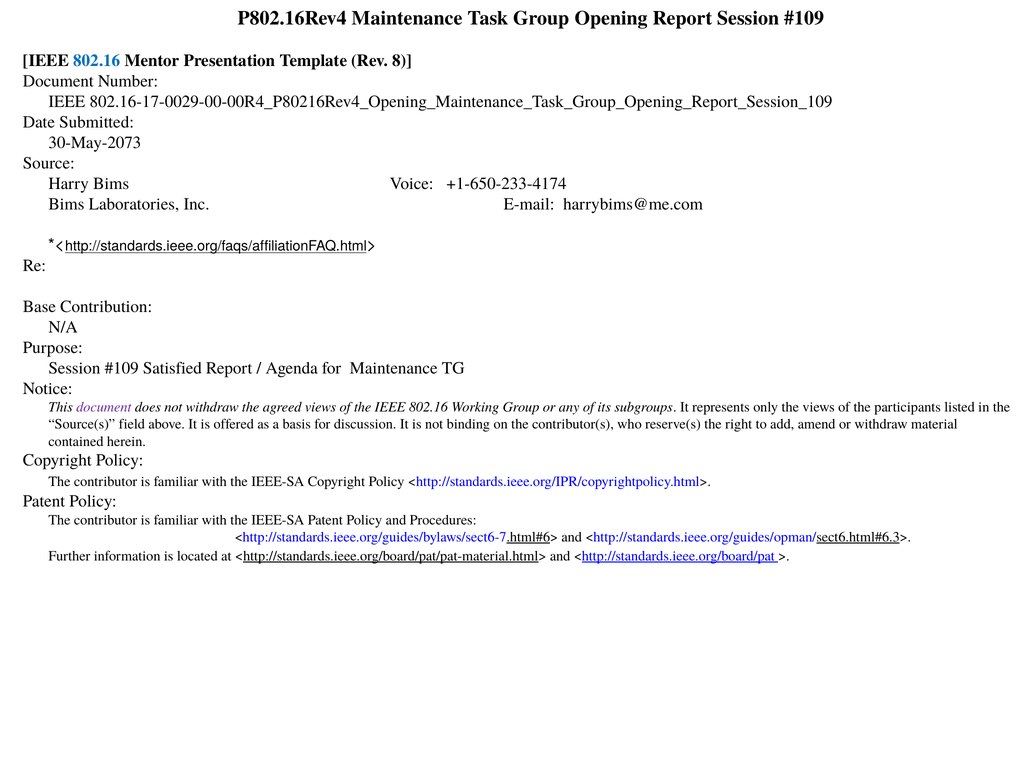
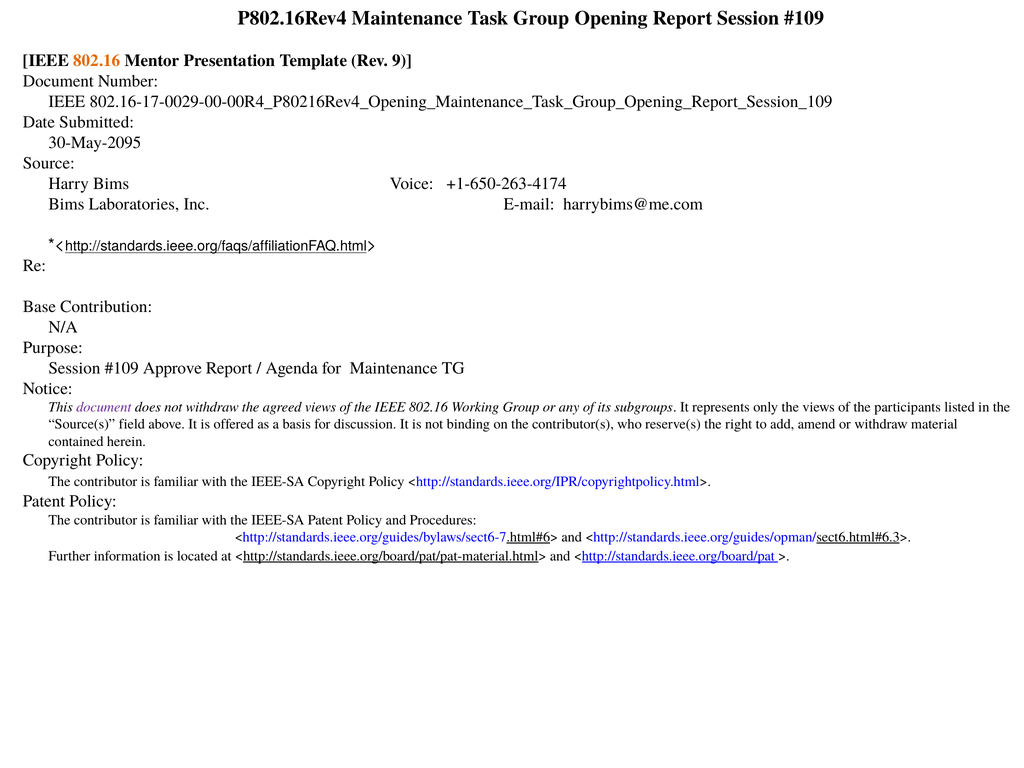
802.16 colour: blue -> orange (97, 61)
8: 8 -> 9 (402, 61)
30-May-2073: 30-May-2073 -> 30-May-2095 (95, 143)
+1-650-233-4174: +1-650-233-4174 -> +1-650-263-4174 (506, 184)
Satisfied: Satisfied -> Approve (172, 368)
